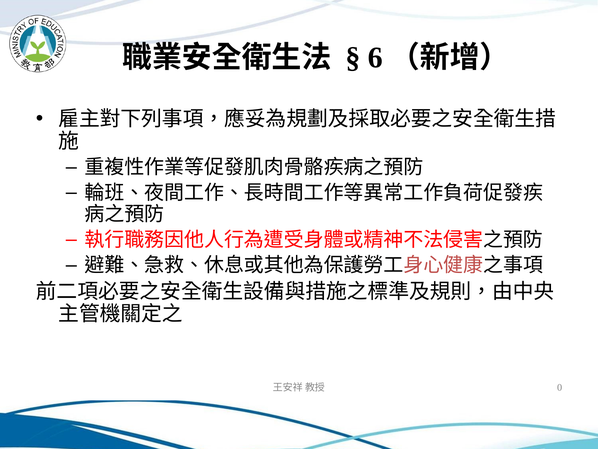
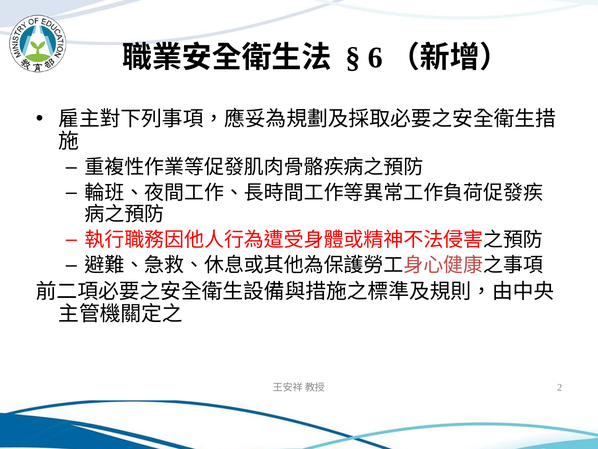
0: 0 -> 2 (560, 387)
